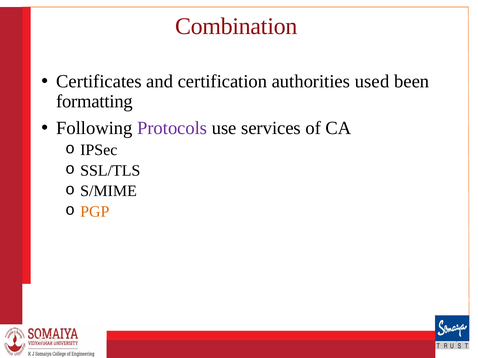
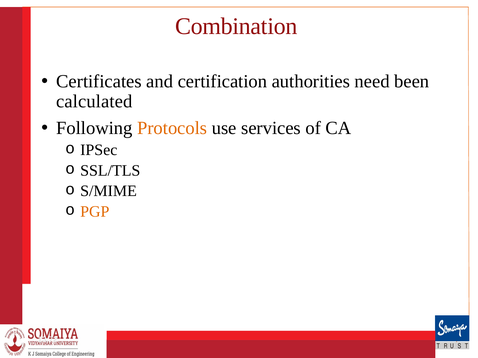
used: used -> need (372, 82)
formatting: formatting -> calculated (94, 102)
Protocols colour: purple -> orange (172, 128)
